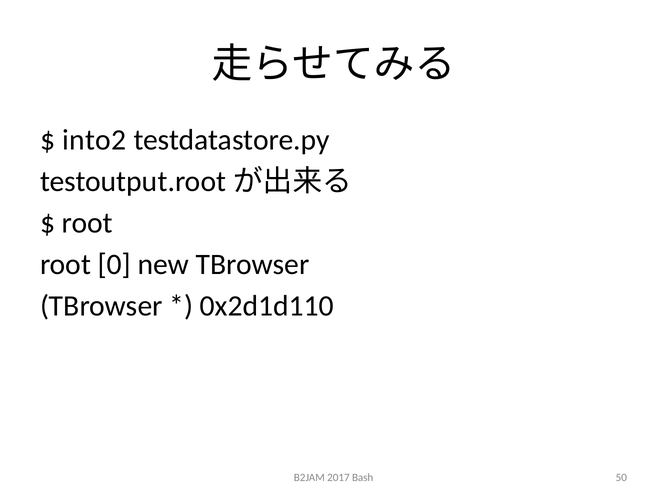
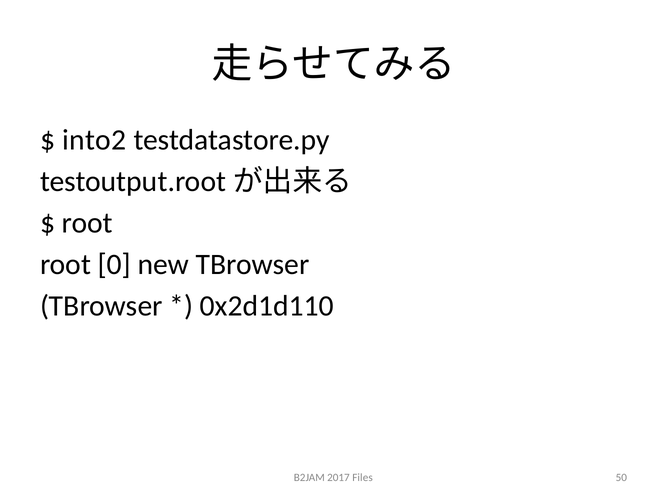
Bash: Bash -> Files (363, 478)
